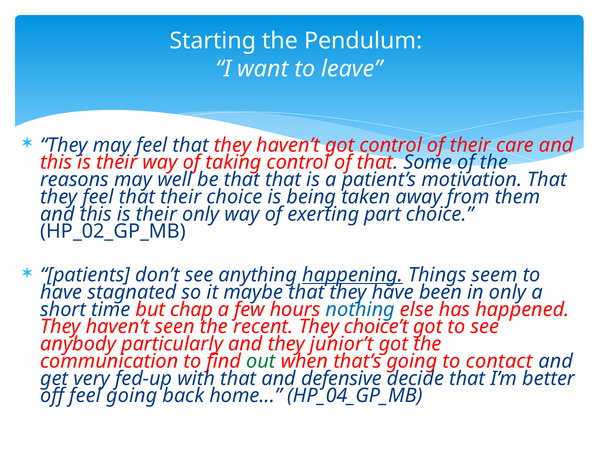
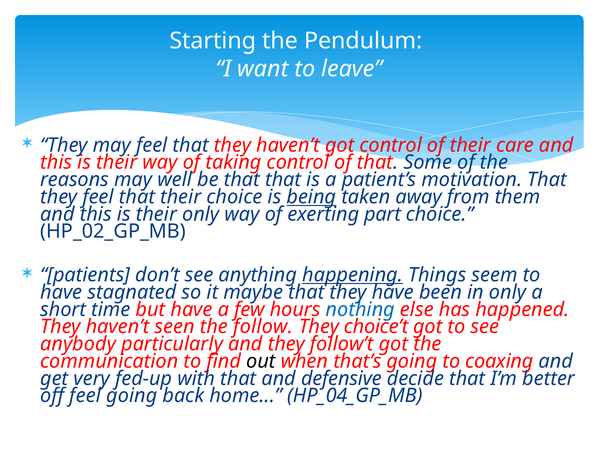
being underline: none -> present (311, 197)
but chap: chap -> have (192, 309)
recent: recent -> follow (263, 326)
junior’t: junior’t -> follow’t (342, 344)
out colour: green -> black (261, 361)
contact: contact -> coaxing (499, 361)
